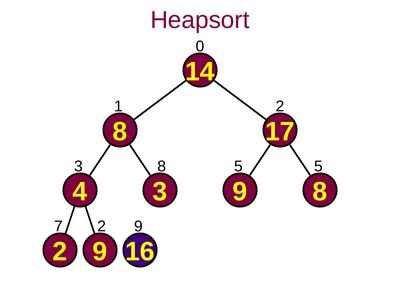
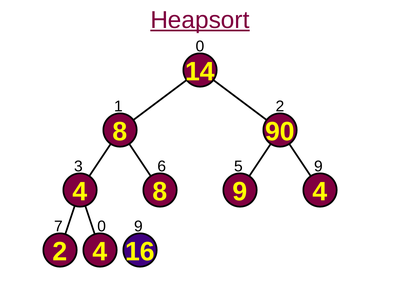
Heapsort underline: none -> present (200, 20)
17: 17 -> 90 (280, 132)
3 8: 8 -> 6 (162, 166)
5 5: 5 -> 9 (318, 166)
3: 3 -> 8 (160, 192)
9 8: 8 -> 4 (320, 192)
7 2: 2 -> 0 (102, 226)
9: 9 -> 4 (100, 252)
